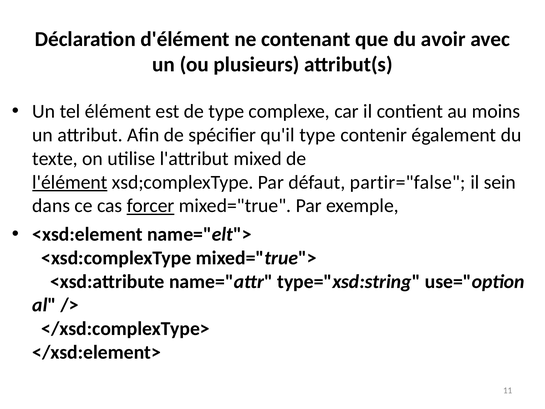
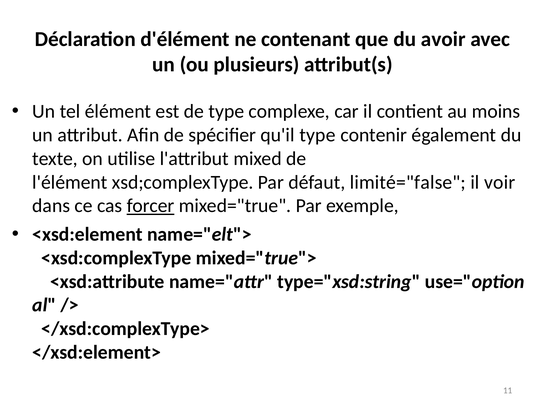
l'élément underline: present -> none (70, 182)
partir="false: partir="false -> limité="false (408, 182)
sein: sein -> voir (500, 182)
